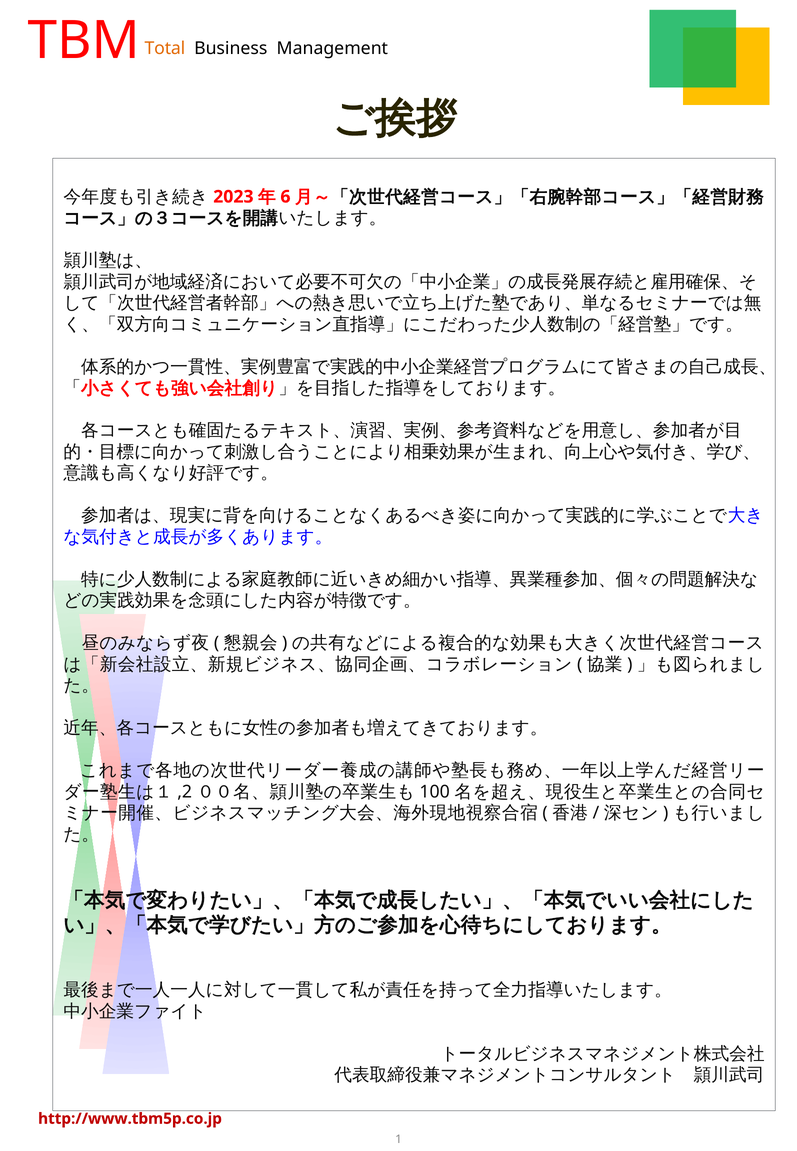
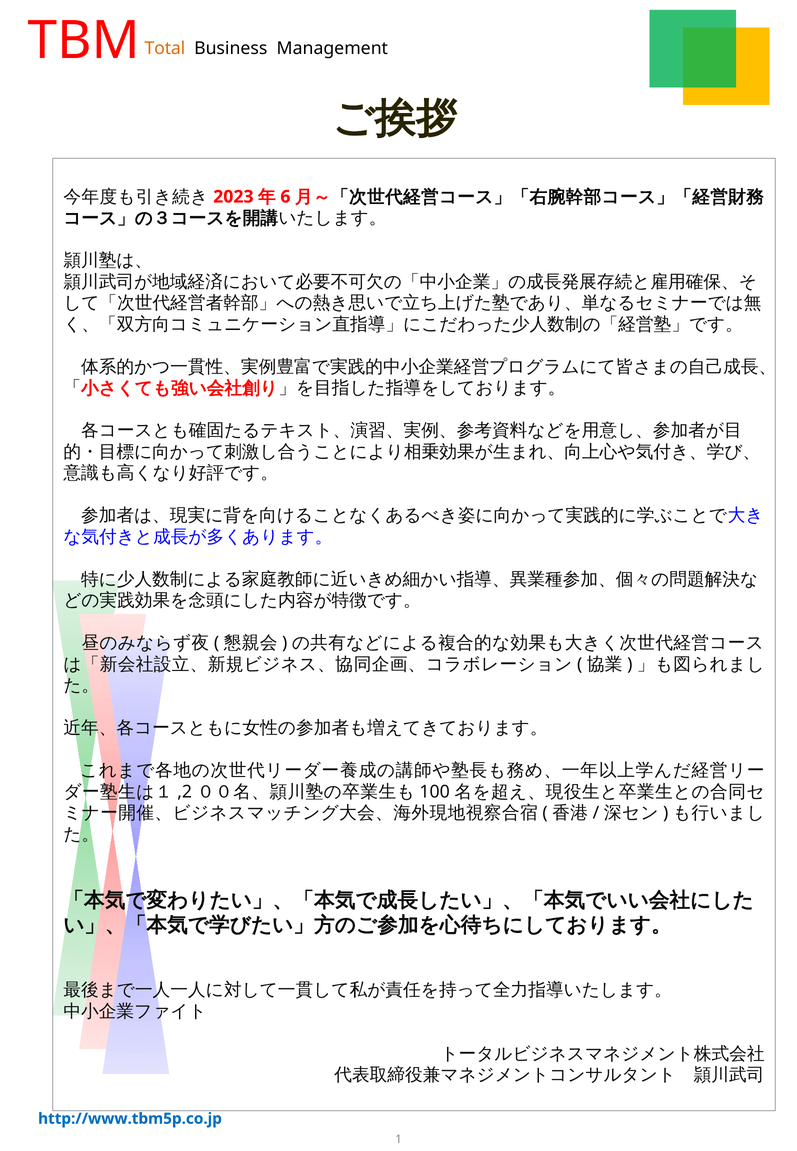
http://www.tbm5p.co.jp colour: red -> blue (130, 1119)
